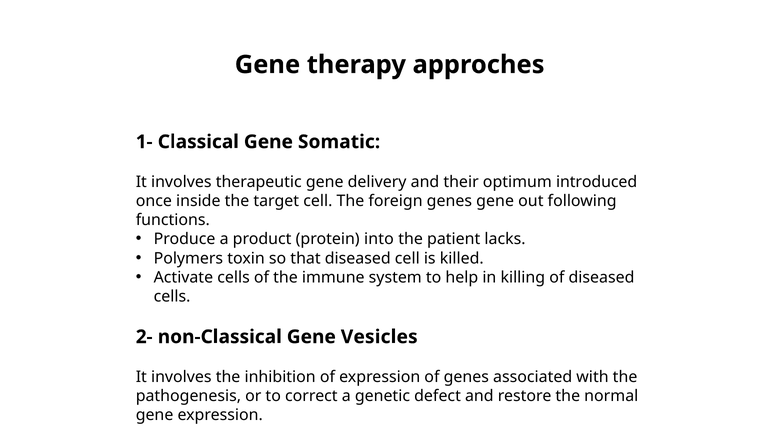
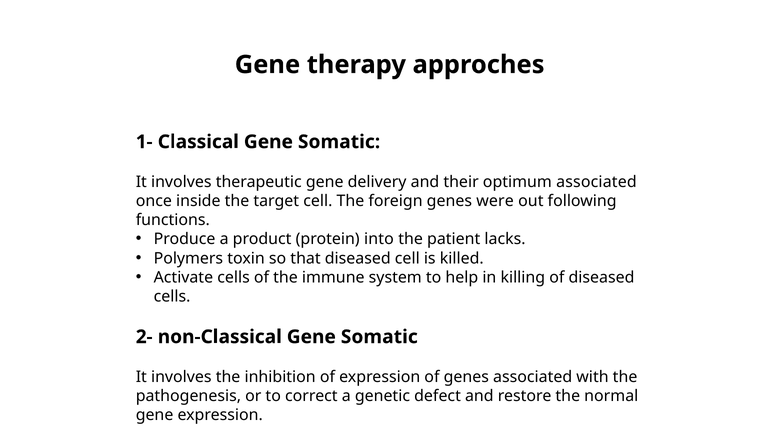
optimum introduced: introduced -> associated (596, 182)
genes gene: gene -> were (495, 201)
non-Classical Gene Vesicles: Vesicles -> Somatic (379, 337)
